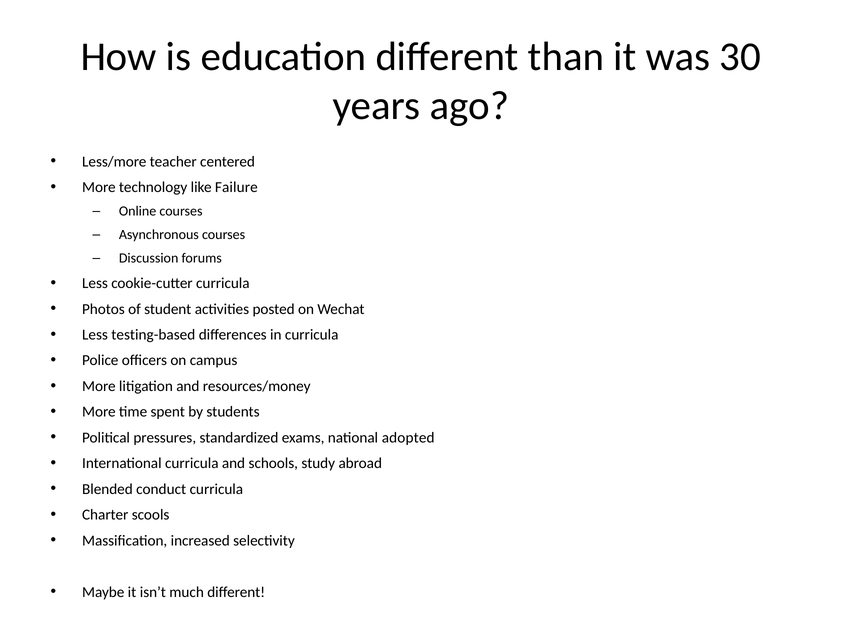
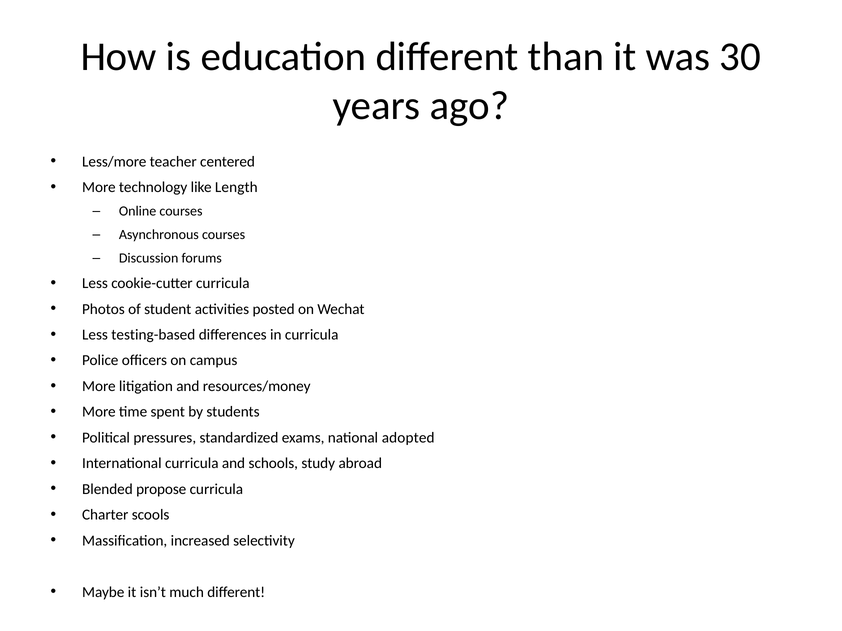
Failure: Failure -> Length (236, 188)
conduct: conduct -> propose (161, 490)
